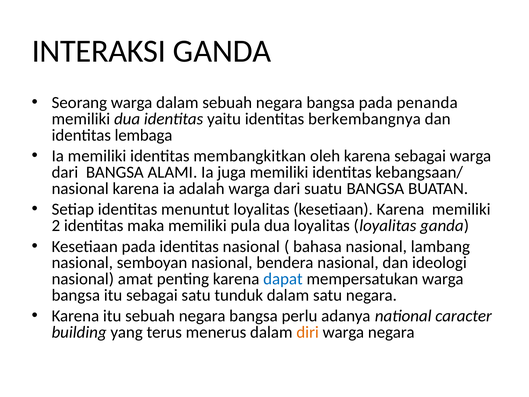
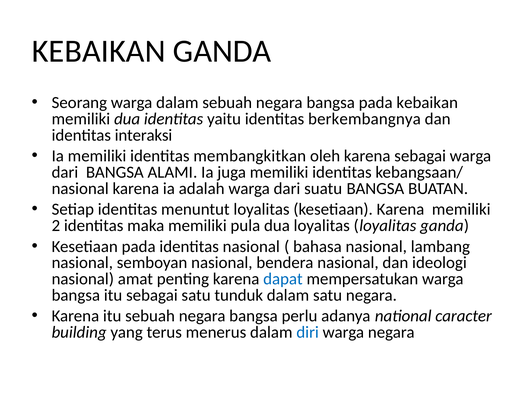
INTERAKSI: INTERAKSI -> KEBAIKAN (99, 51)
pada penanda: penanda -> kebaikan (427, 103)
lembaga: lembaga -> interaksi (144, 135)
diri colour: orange -> blue (308, 332)
